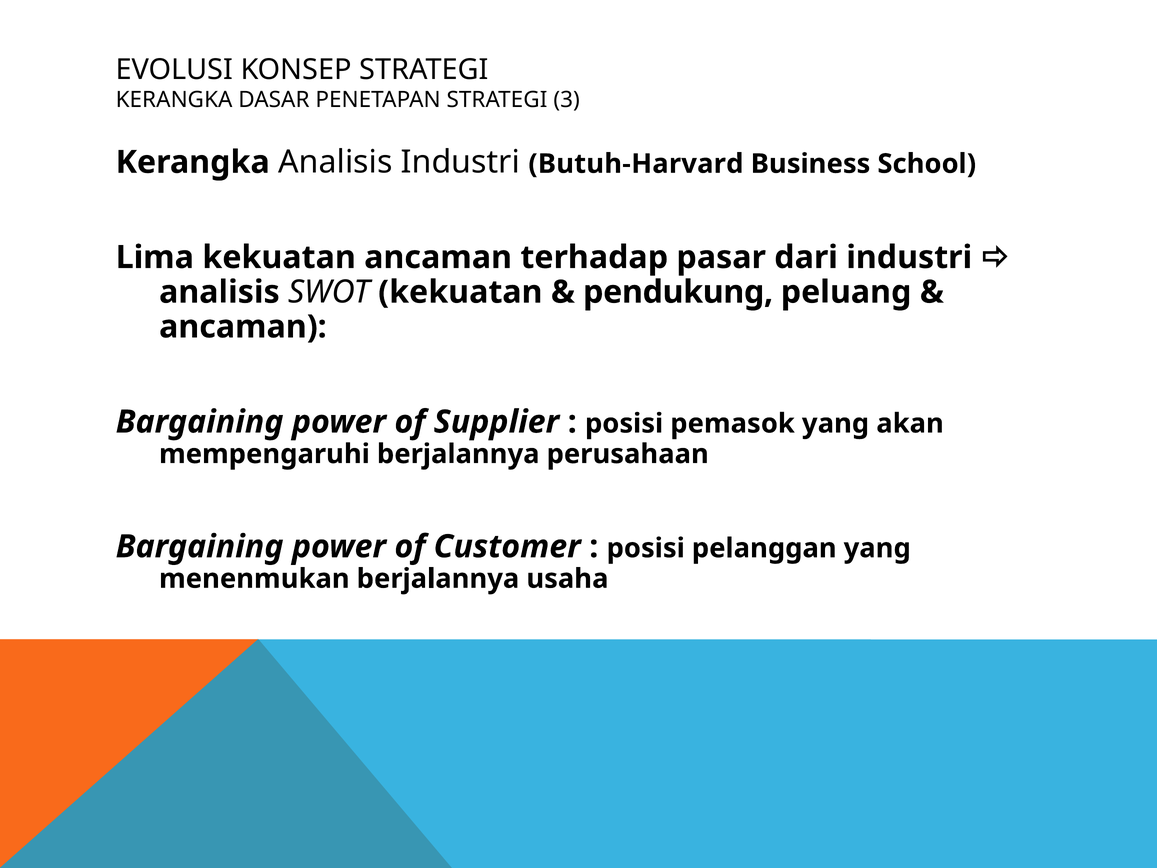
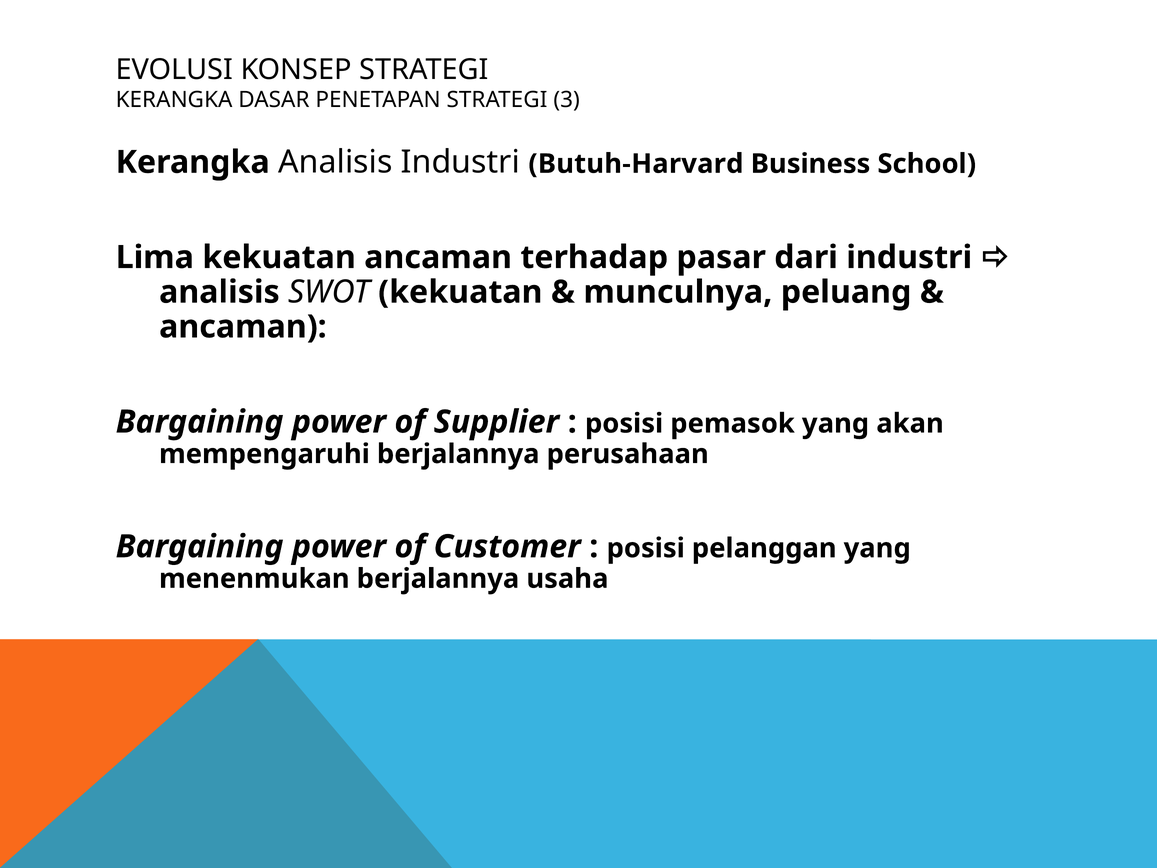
pendukung: pendukung -> munculnya (678, 292)
